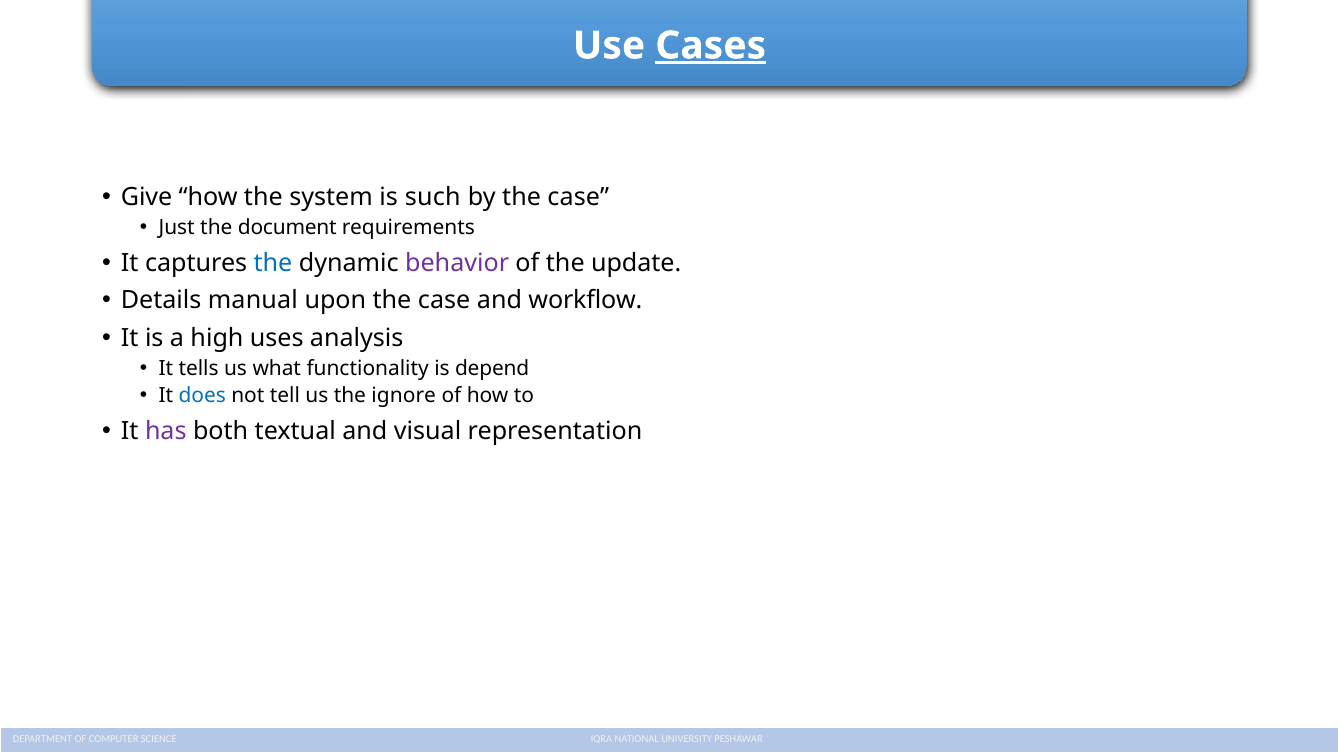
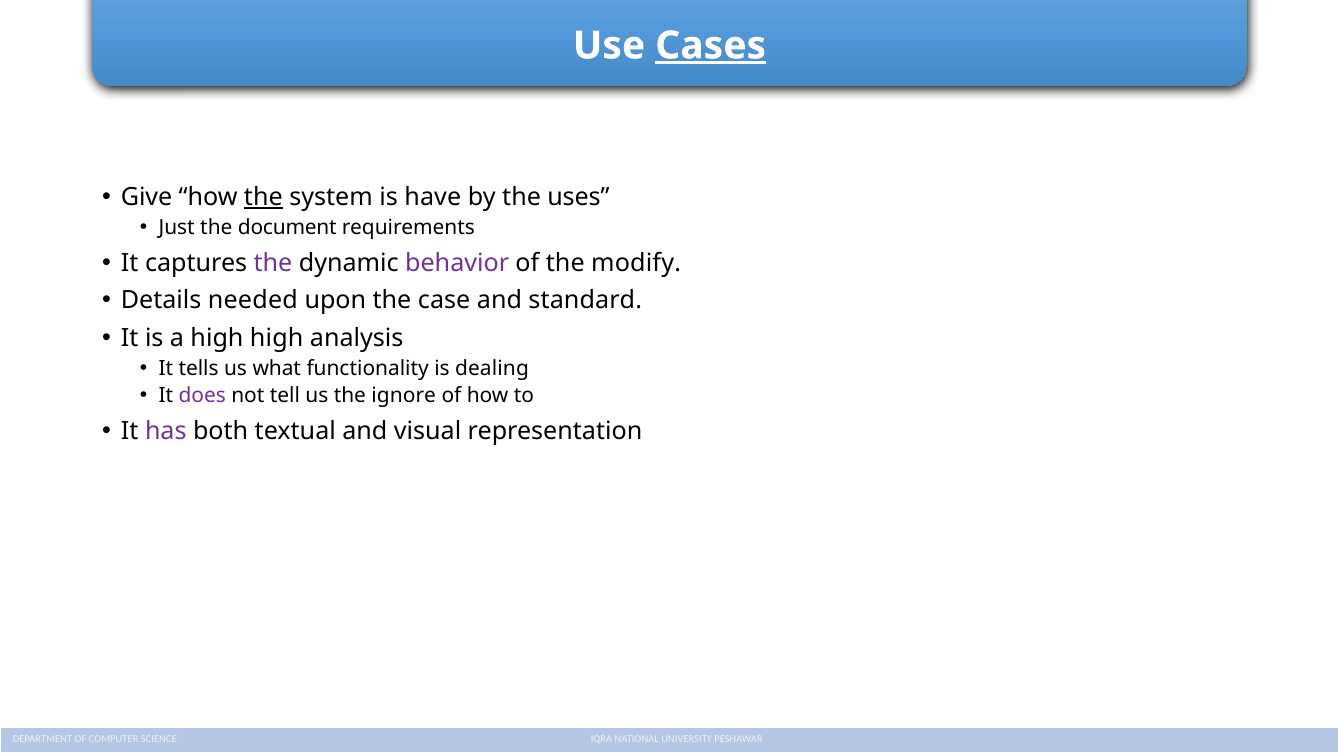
the underline: none -> present (263, 198)
such: such -> have (433, 198)
by the case: case -> uses (578, 198)
the colour: blue -> purple (273, 263)
update: update -> modify (636, 263)
manual: manual -> needed (253, 301)
workflow: workflow -> standard (585, 301)
high uses: uses -> high (277, 338)
depend: depend -> dealing (492, 368)
does colour: blue -> purple (202, 396)
